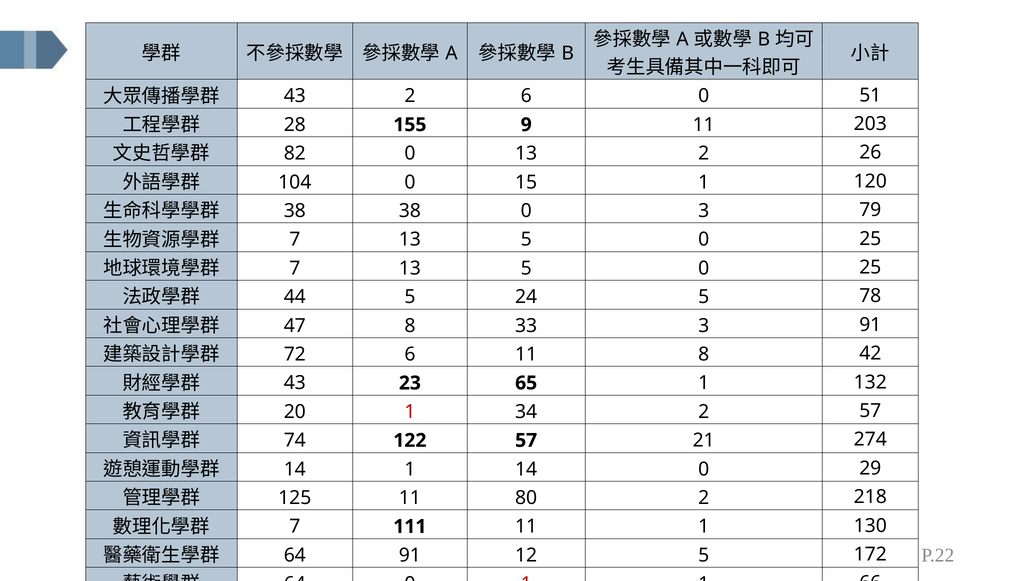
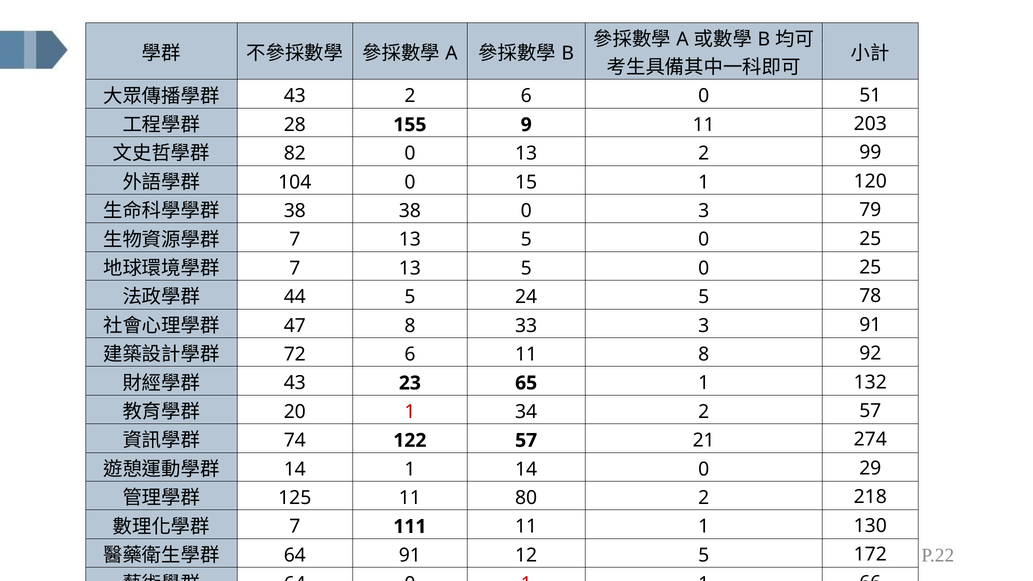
26: 26 -> 99 (870, 153)
42: 42 -> 92 (870, 354)
